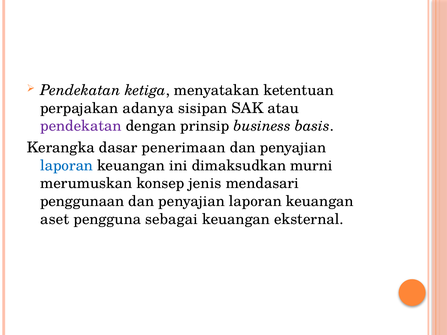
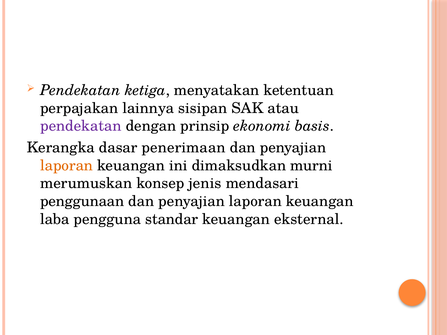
adanya: adanya -> lainnya (148, 108)
business: business -> ekonomi (262, 126)
laporan colour: blue -> orange (67, 166)
aset: aset -> laba (55, 219)
sebagai: sebagai -> standar (172, 219)
